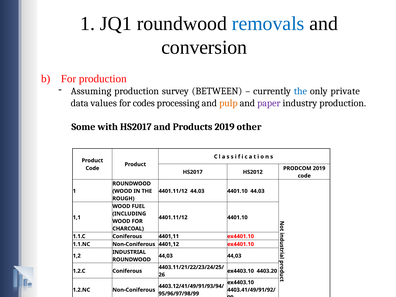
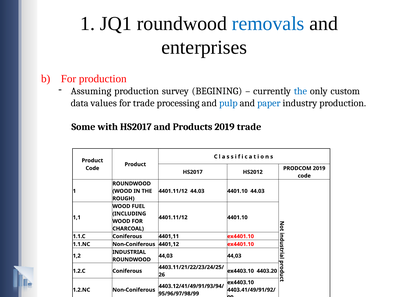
conversion: conversion -> enterprises (204, 47)
survey BETWEEN: BETWEEN -> BEGINING (217, 91)
private: private -> custom (345, 91)
for codes: codes -> trade (144, 103)
pulp colour: orange -> blue (228, 103)
paper colour: purple -> blue (269, 103)
2019 other: other -> trade (249, 127)
